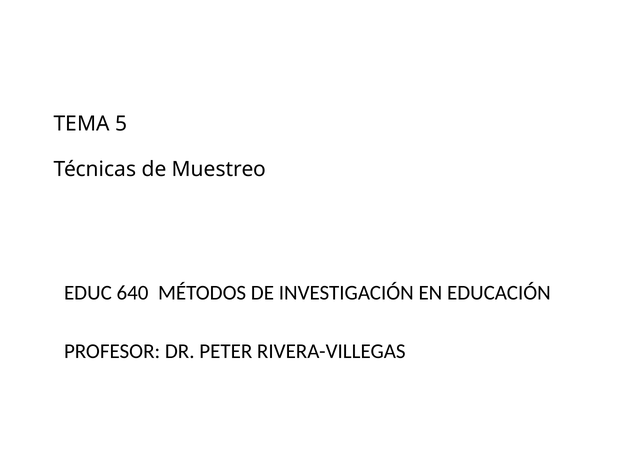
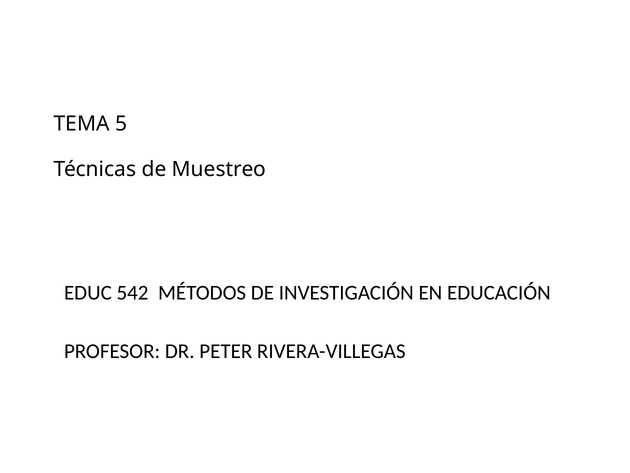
640: 640 -> 542 (132, 293)
